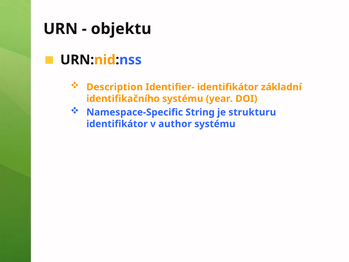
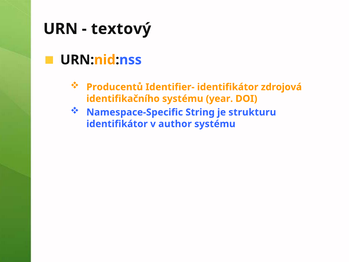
objektu: objektu -> textový (121, 29)
Description: Description -> Producentů (115, 87)
základní: základní -> zdrojová (281, 87)
